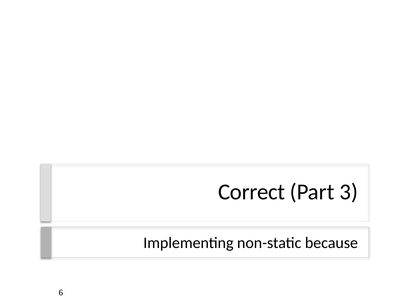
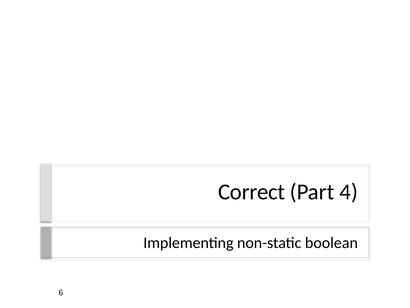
3: 3 -> 4 (349, 192)
because: because -> boolean (331, 242)
